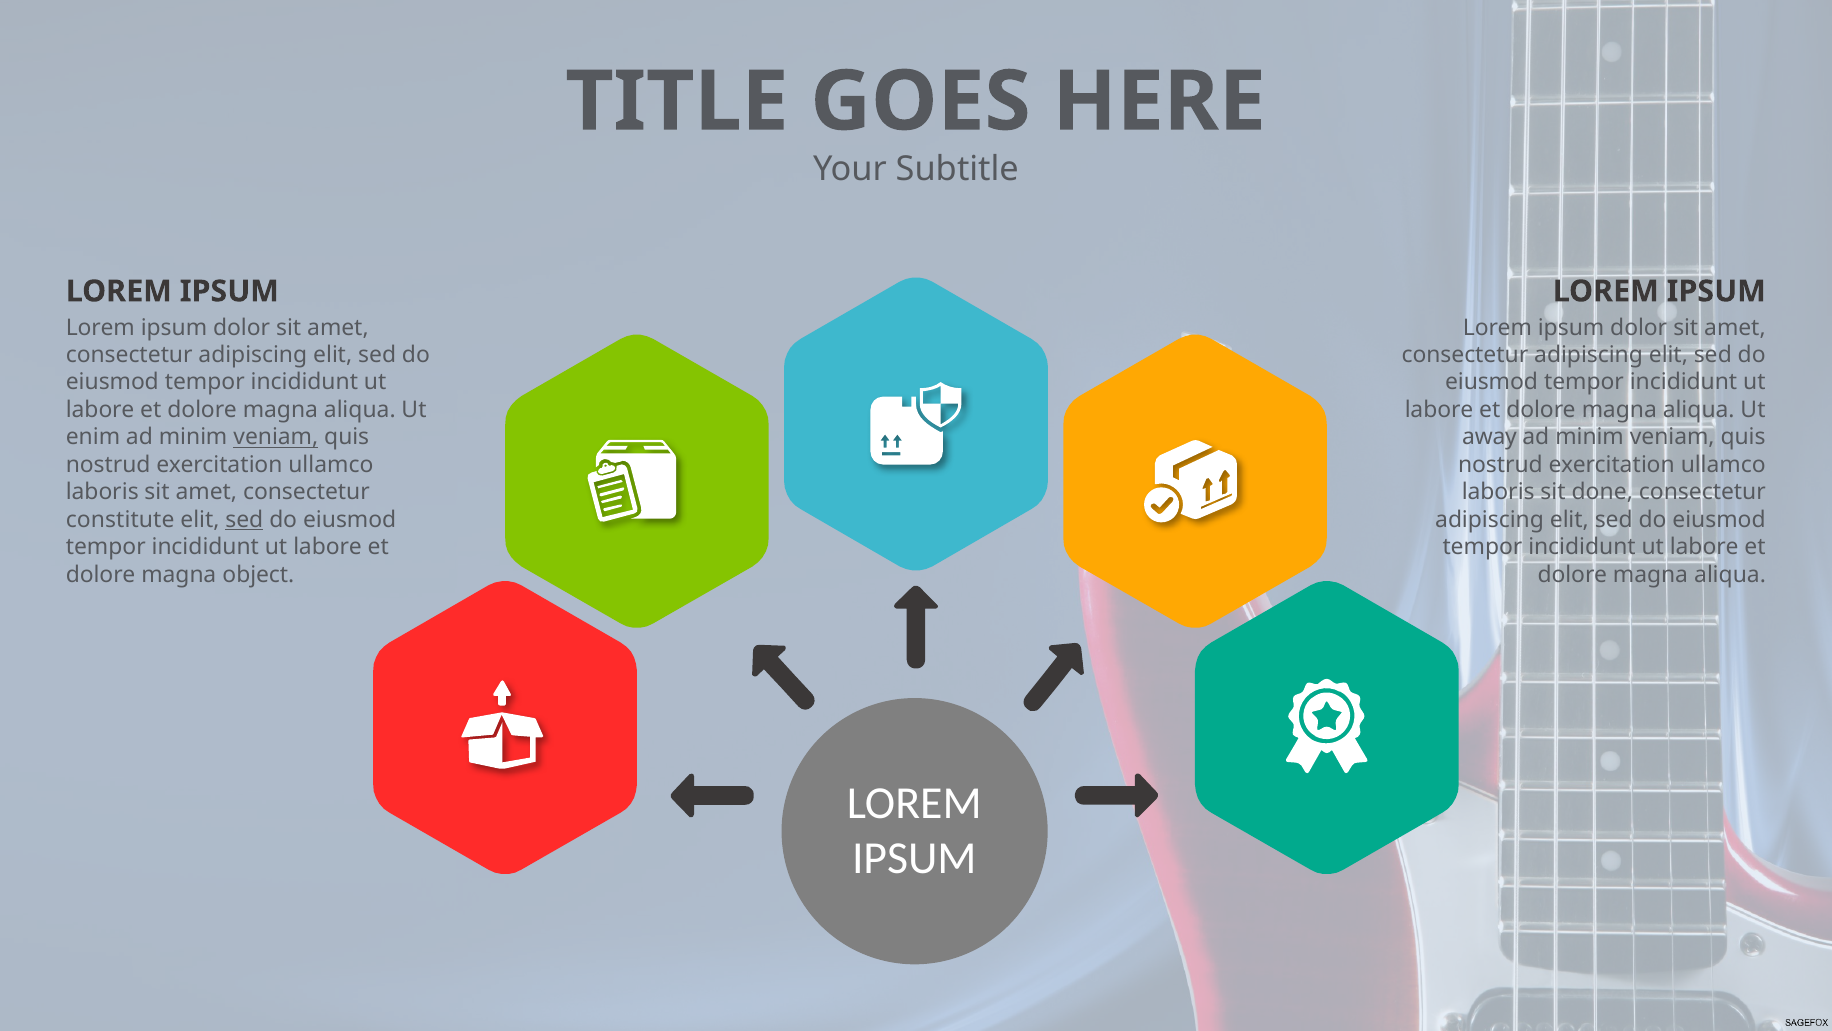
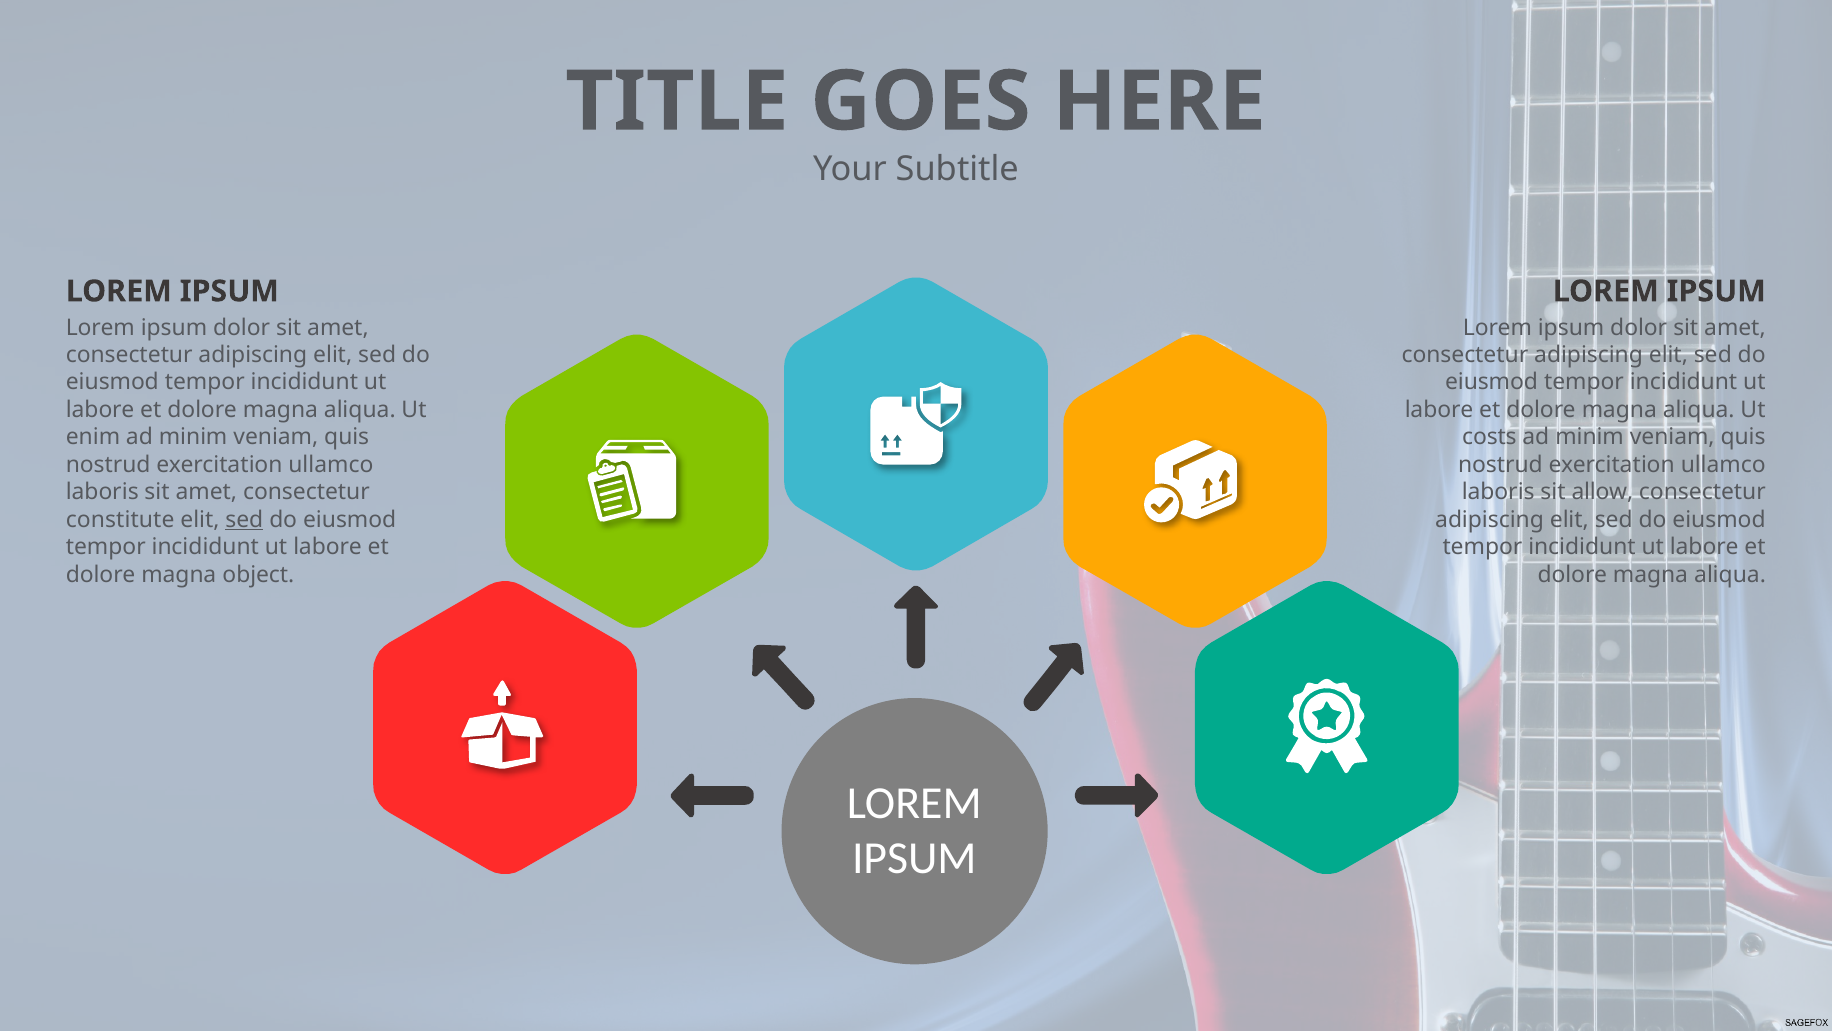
veniam underline: present -> none (276, 437)
away: away -> costs (1489, 437)
done: done -> allow (1602, 492)
